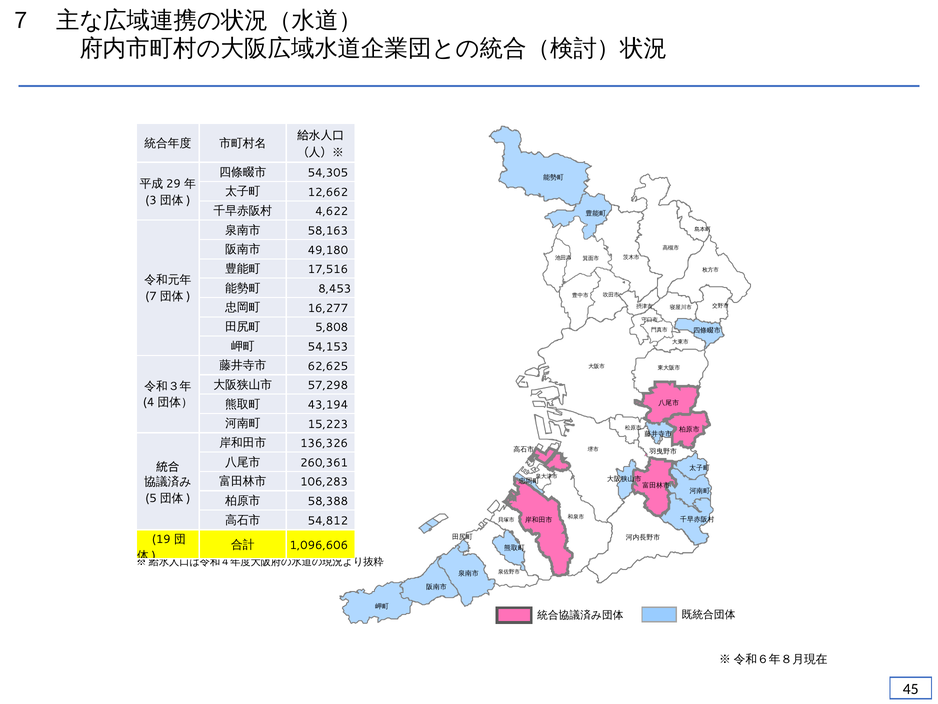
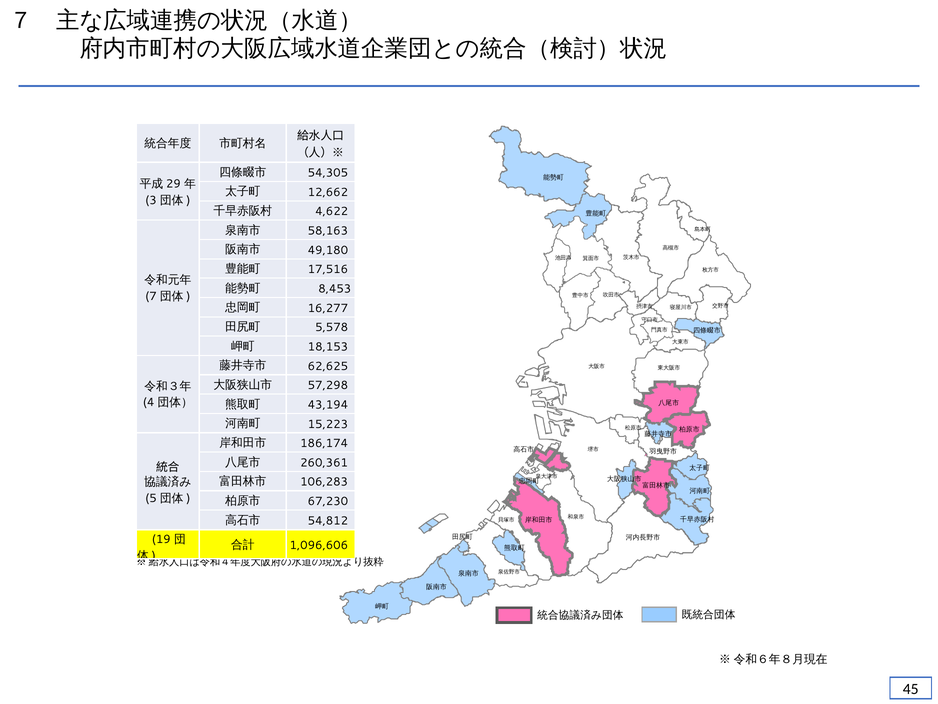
5,808: 5,808 -> 5,578 (332, 327)
54,153: 54,153 -> 18,153 (328, 347)
136,326: 136,326 -> 186,174 (324, 443)
58,388: 58,388 -> 67,230 (328, 501)
